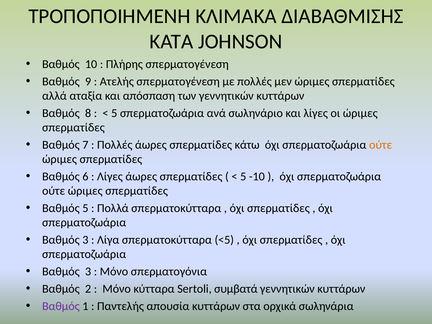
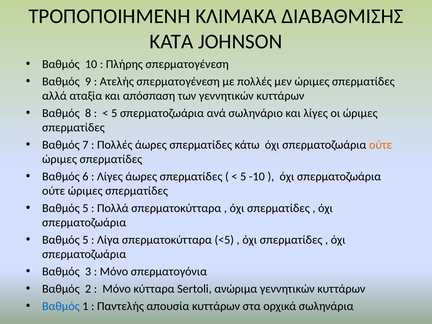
3: 3 -> 5 (85, 240)
συμβατά: συμβατά -> ανώριμα (236, 289)
Βαθμός colour: purple -> blue (61, 306)
